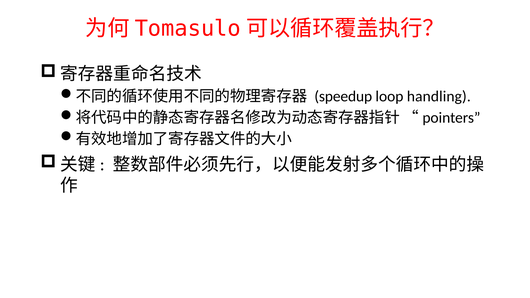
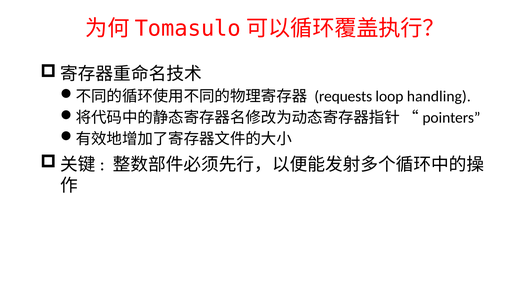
speedup: speedup -> requests (343, 97)
